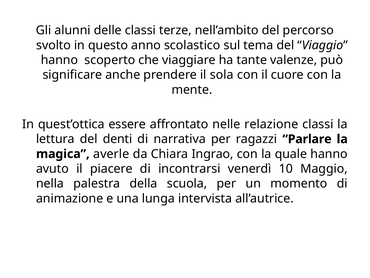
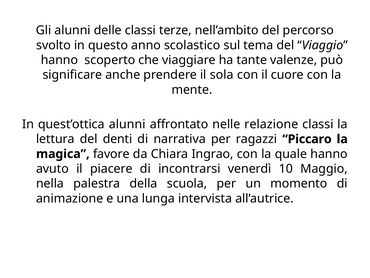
quest’ottica essere: essere -> alunni (127, 124)
Parlare: Parlare -> Piccaro (307, 139)
averle: averle -> favore (111, 154)
